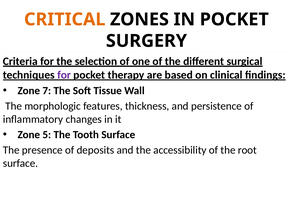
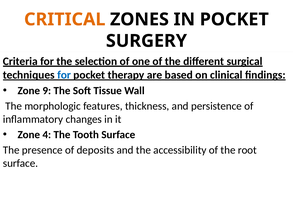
for colour: purple -> blue (64, 75)
7: 7 -> 9 (47, 91)
5: 5 -> 4 (47, 135)
